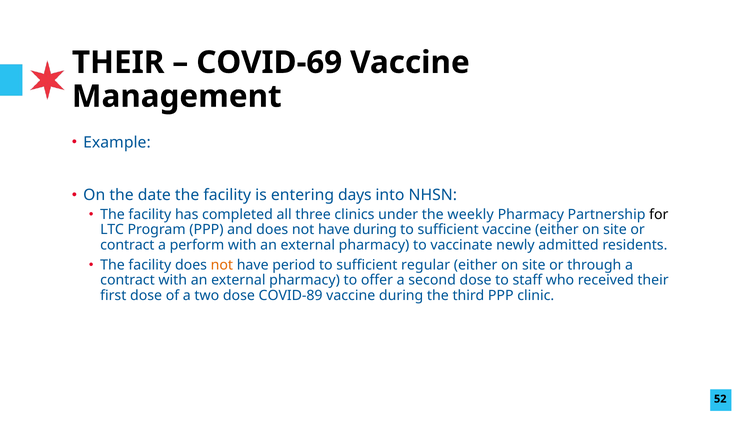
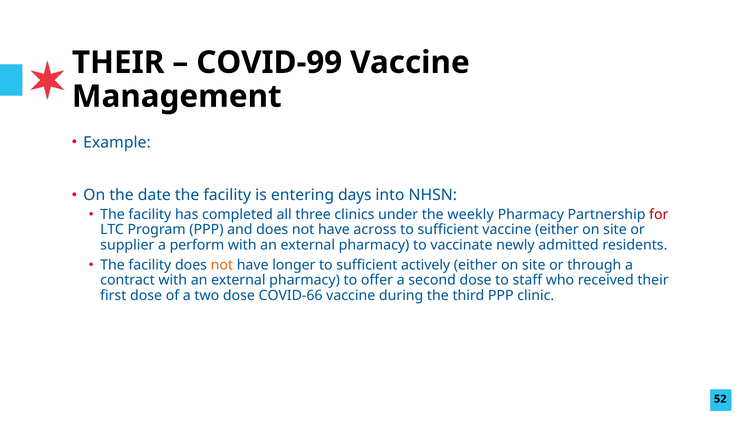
COVID-69: COVID-69 -> COVID-99 (269, 63)
for colour: black -> red (659, 215)
have during: during -> across (375, 230)
contract: contract -> supplier (127, 245)
period: period -> longer (294, 265)
regular: regular -> actively (426, 265)
COVID-89: COVID-89 -> COVID-66 (291, 296)
